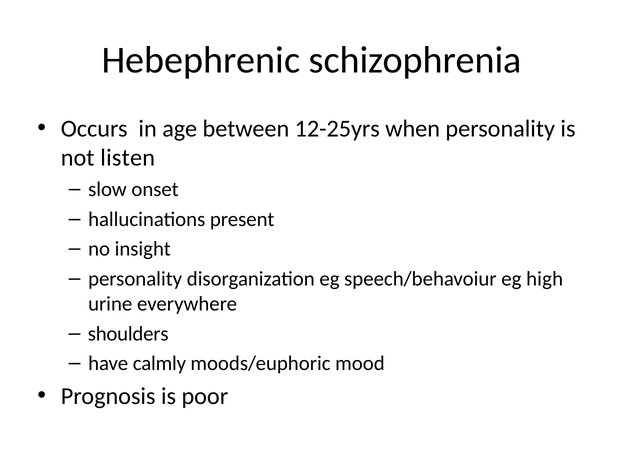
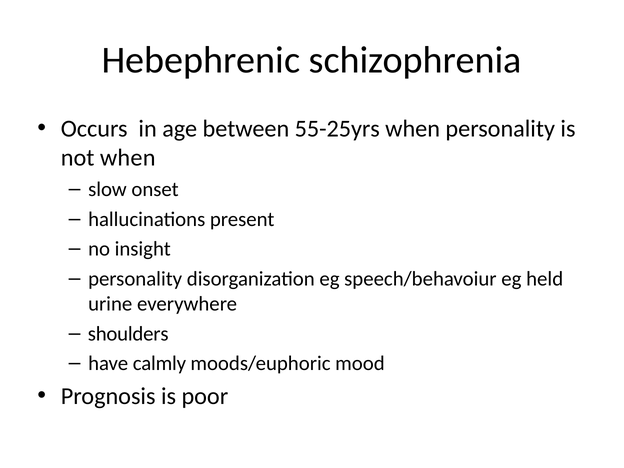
12-25yrs: 12-25yrs -> 55-25yrs (337, 129)
not listen: listen -> when (128, 158)
high: high -> held (545, 279)
